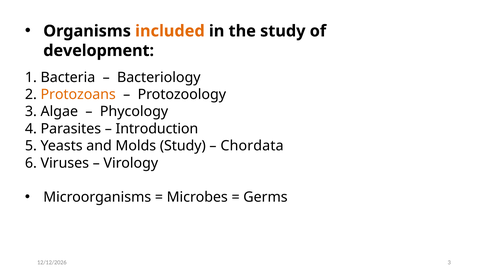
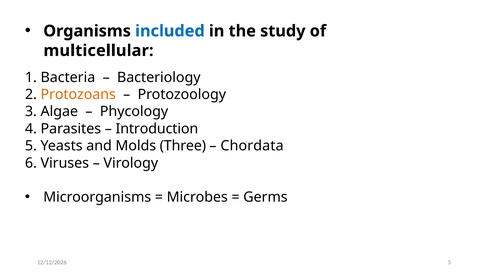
included colour: orange -> blue (170, 31)
development: development -> multicellular (99, 51)
Molds Study: Study -> Three (183, 146)
